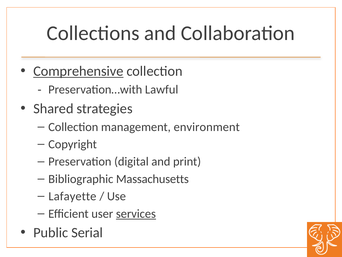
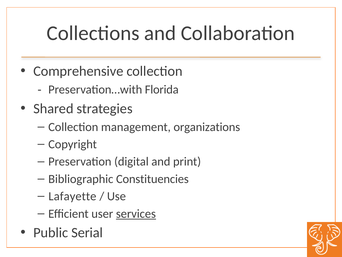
Comprehensive underline: present -> none (78, 71)
Lawful: Lawful -> Florida (162, 89)
environment: environment -> organizations (207, 127)
Massachusetts: Massachusetts -> Constituencies (152, 179)
